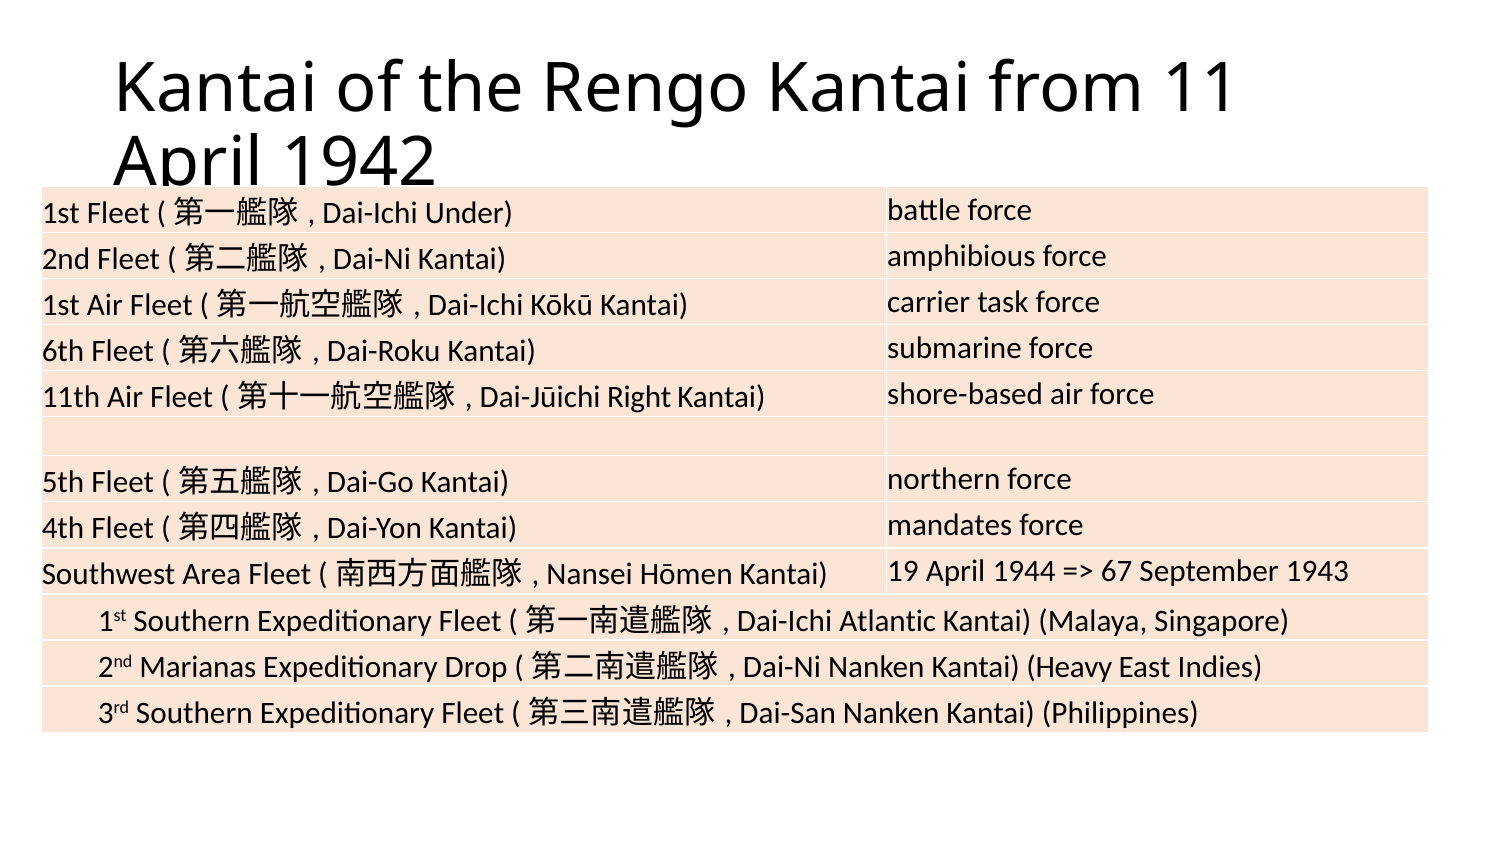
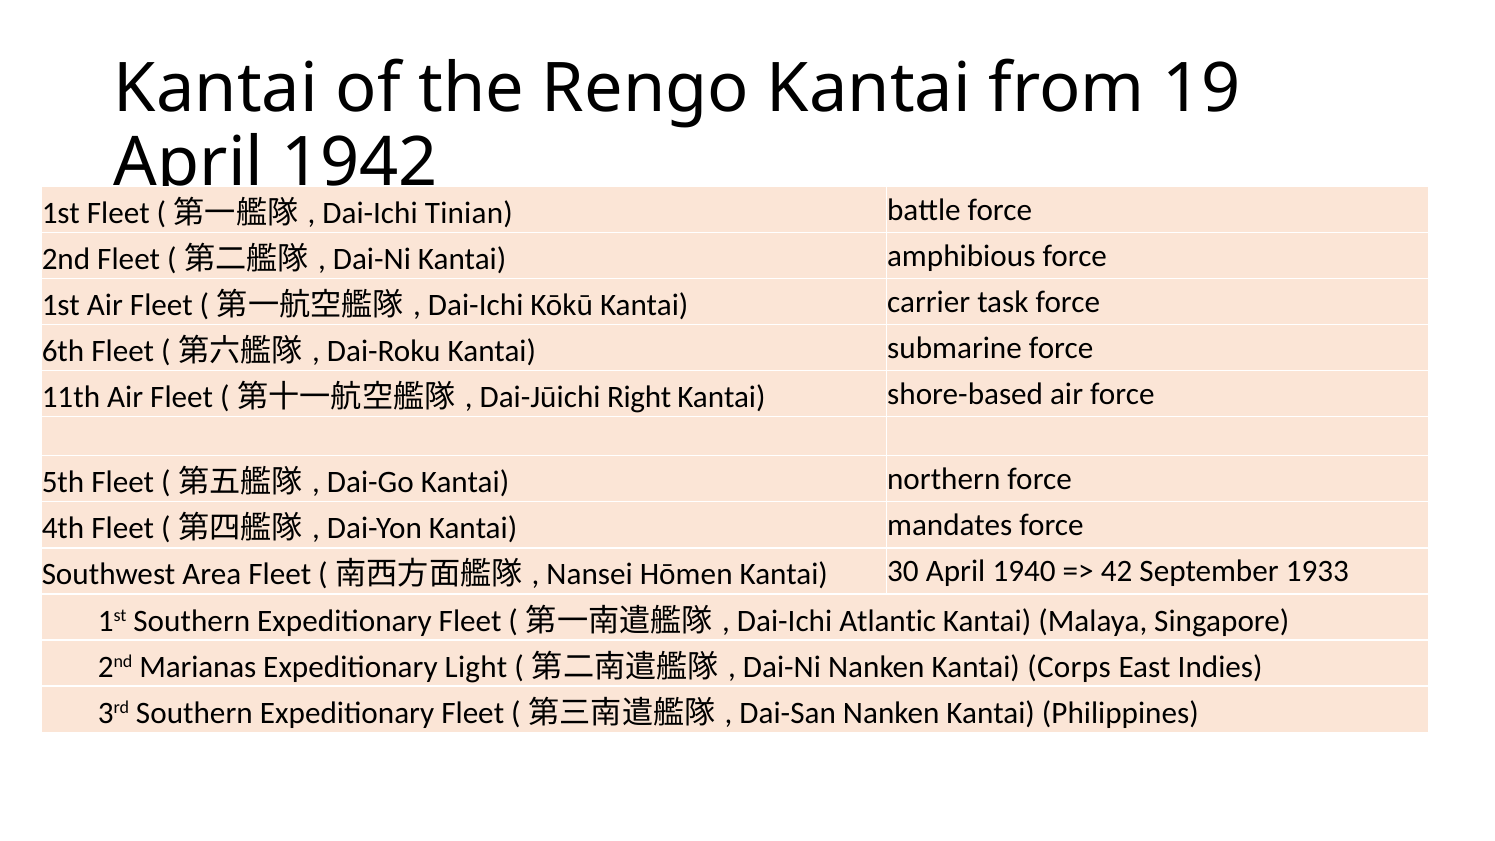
11: 11 -> 19 (1202, 89)
Under: Under -> Tinian (469, 213)
19: 19 -> 30 (903, 572)
1944: 1944 -> 1940 (1024, 572)
67: 67 -> 42 (1117, 572)
1943: 1943 -> 1933 (1317, 572)
Drop: Drop -> Light (476, 667)
Heavy: Heavy -> Corps (1069, 667)
